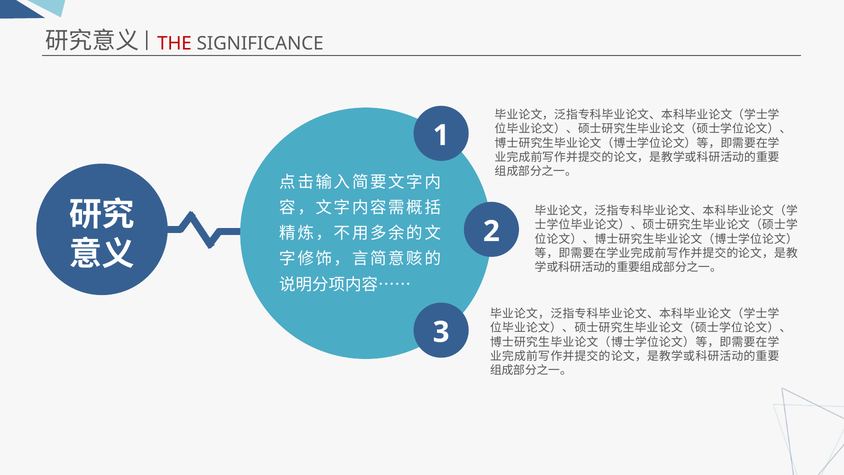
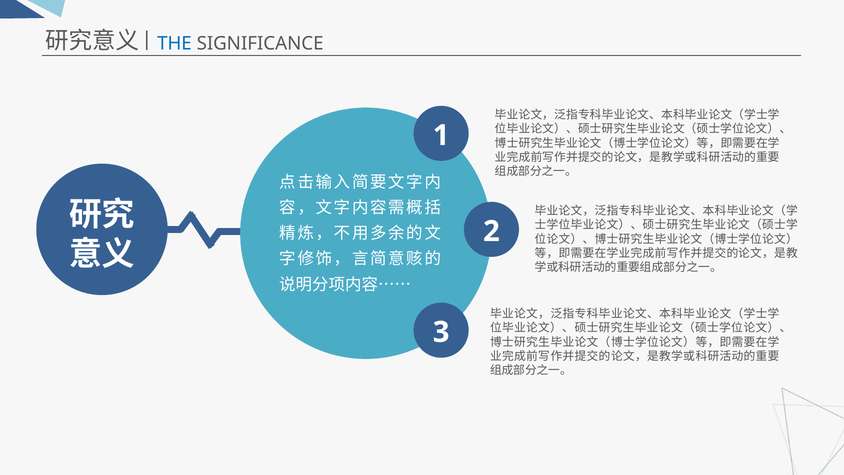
THE colour: red -> blue (174, 44)
